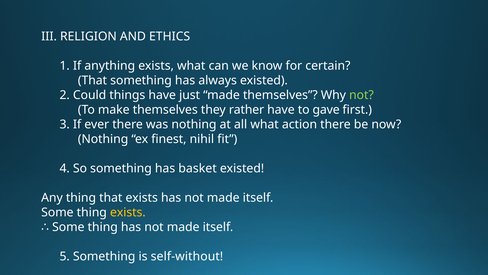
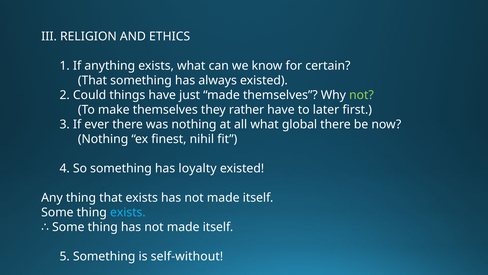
gave: gave -> later (326, 109)
action: action -> global (300, 124)
basket: basket -> loyalty (198, 168)
exists colour: yellow -> light blue (128, 212)
